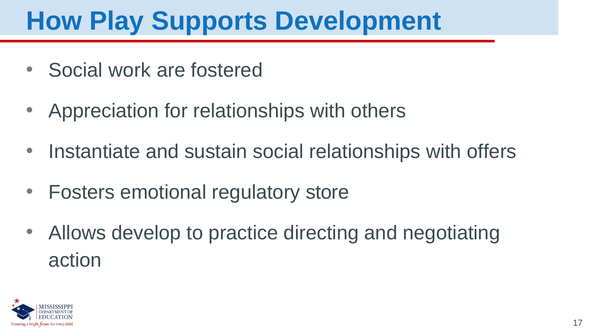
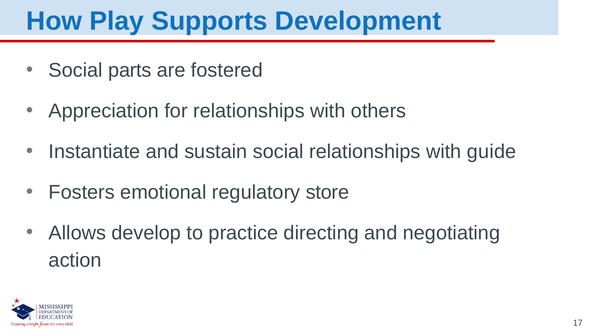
work: work -> parts (130, 70)
offers: offers -> guide (492, 152)
